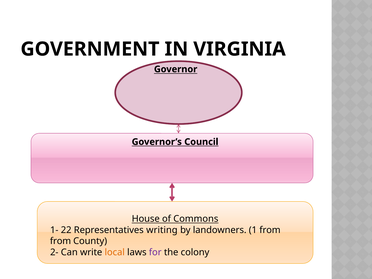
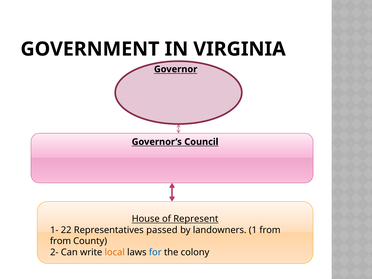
Commons: Commons -> Represent (196, 219)
writing: writing -> passed (162, 230)
for colour: purple -> blue (155, 252)
